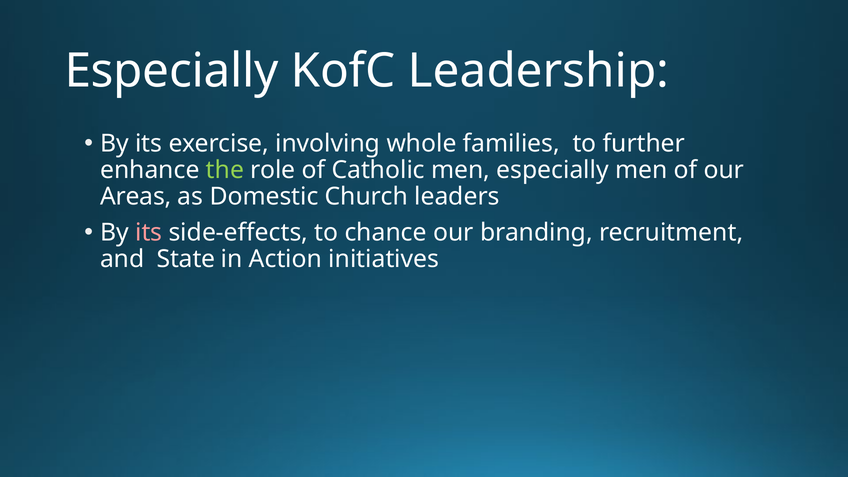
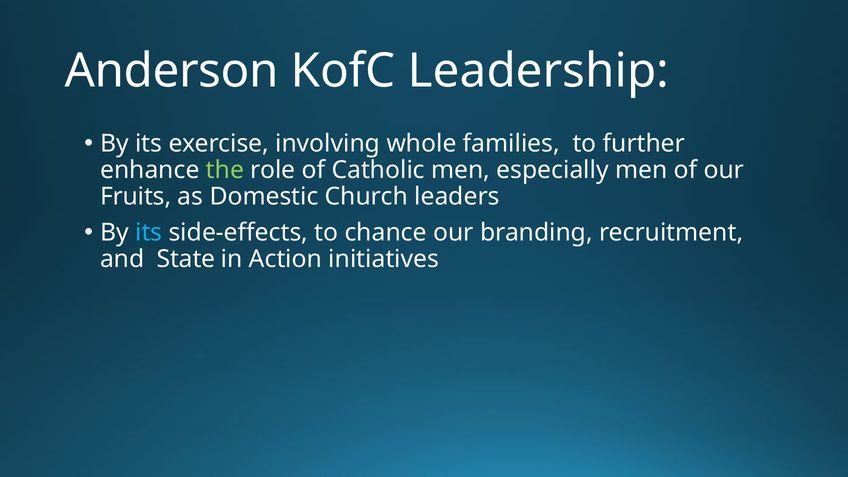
Especially: Especially -> Anderson (172, 71)
Areas: Areas -> Fruits (136, 197)
its colour: pink -> light blue (149, 232)
